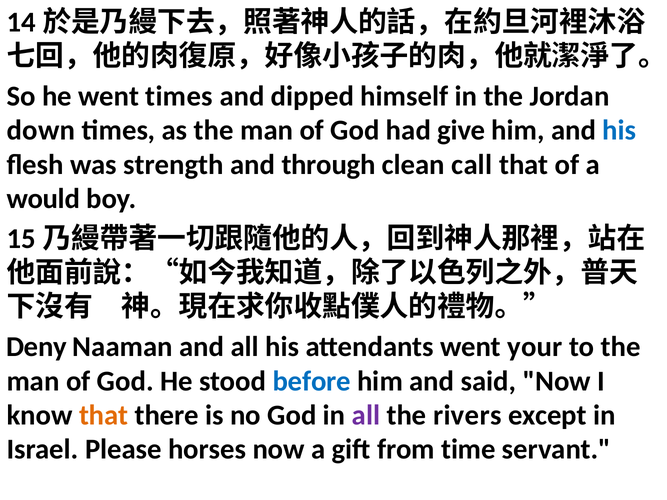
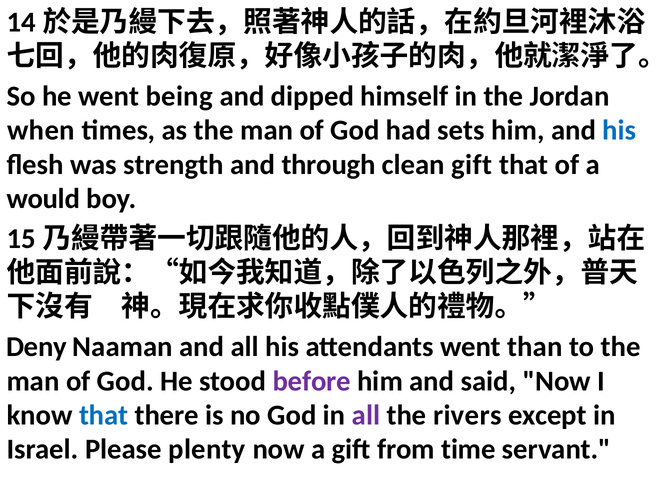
went times: times -> being (179, 96)
down: down -> when (41, 131)
give: give -> sets (461, 131)
clean call: call -> gift (472, 165)
your: your -> than (535, 347)
before colour: blue -> purple (312, 381)
that colour: orange -> blue (104, 415)
horses: horses -> plenty (207, 450)
